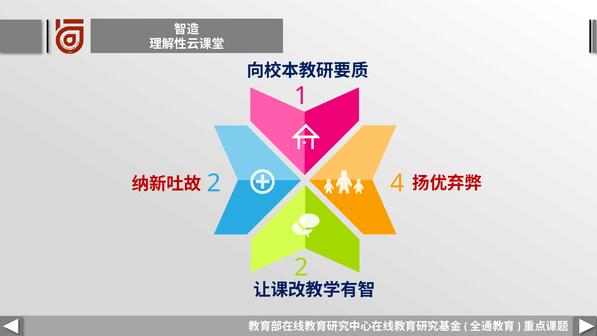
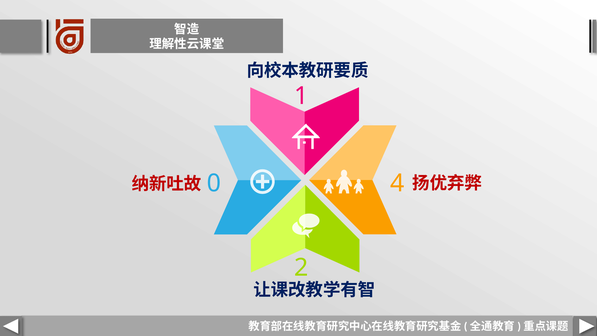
2: 2 -> 0 (214, 183)
